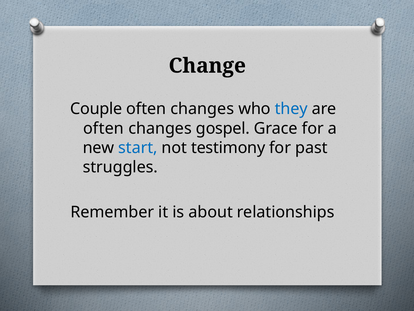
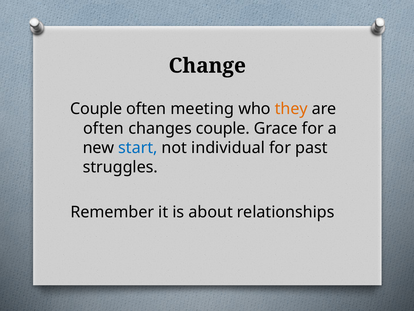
changes: changes -> meeting (202, 109)
they colour: blue -> orange (291, 109)
changes gospel: gospel -> couple (223, 128)
testimony: testimony -> individual (228, 147)
